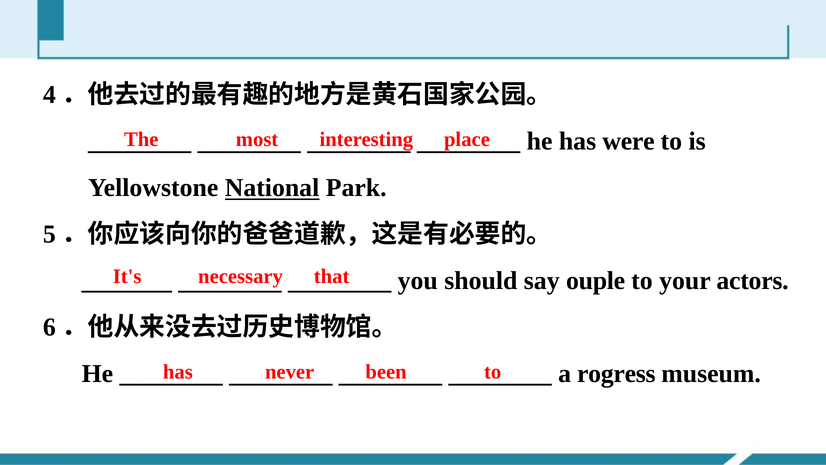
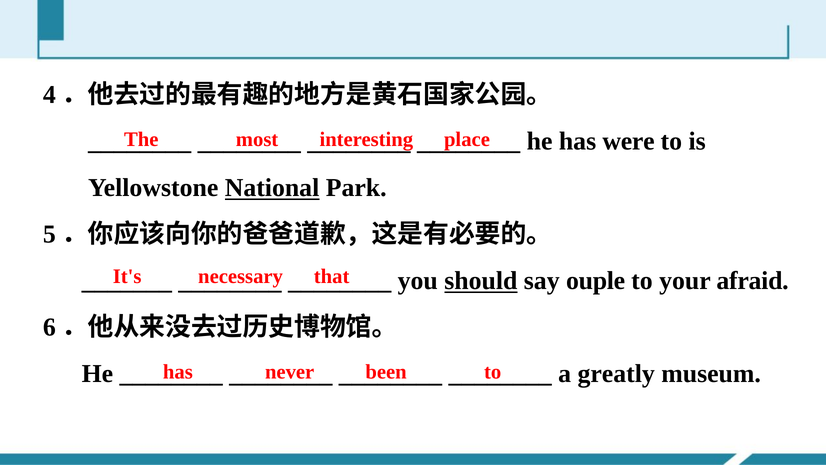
should underline: none -> present (481, 281)
actors: actors -> afraid (753, 281)
rogress: rogress -> greatly (616, 374)
